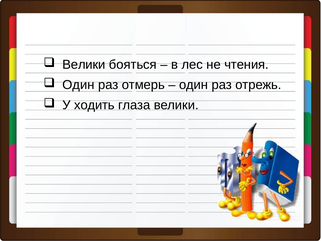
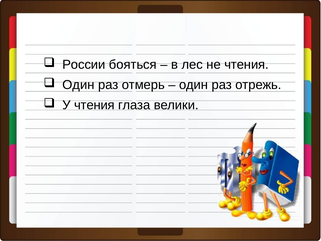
Велики: Велики -> России (84, 64)
У ходить: ходить -> чтения (94, 105)
